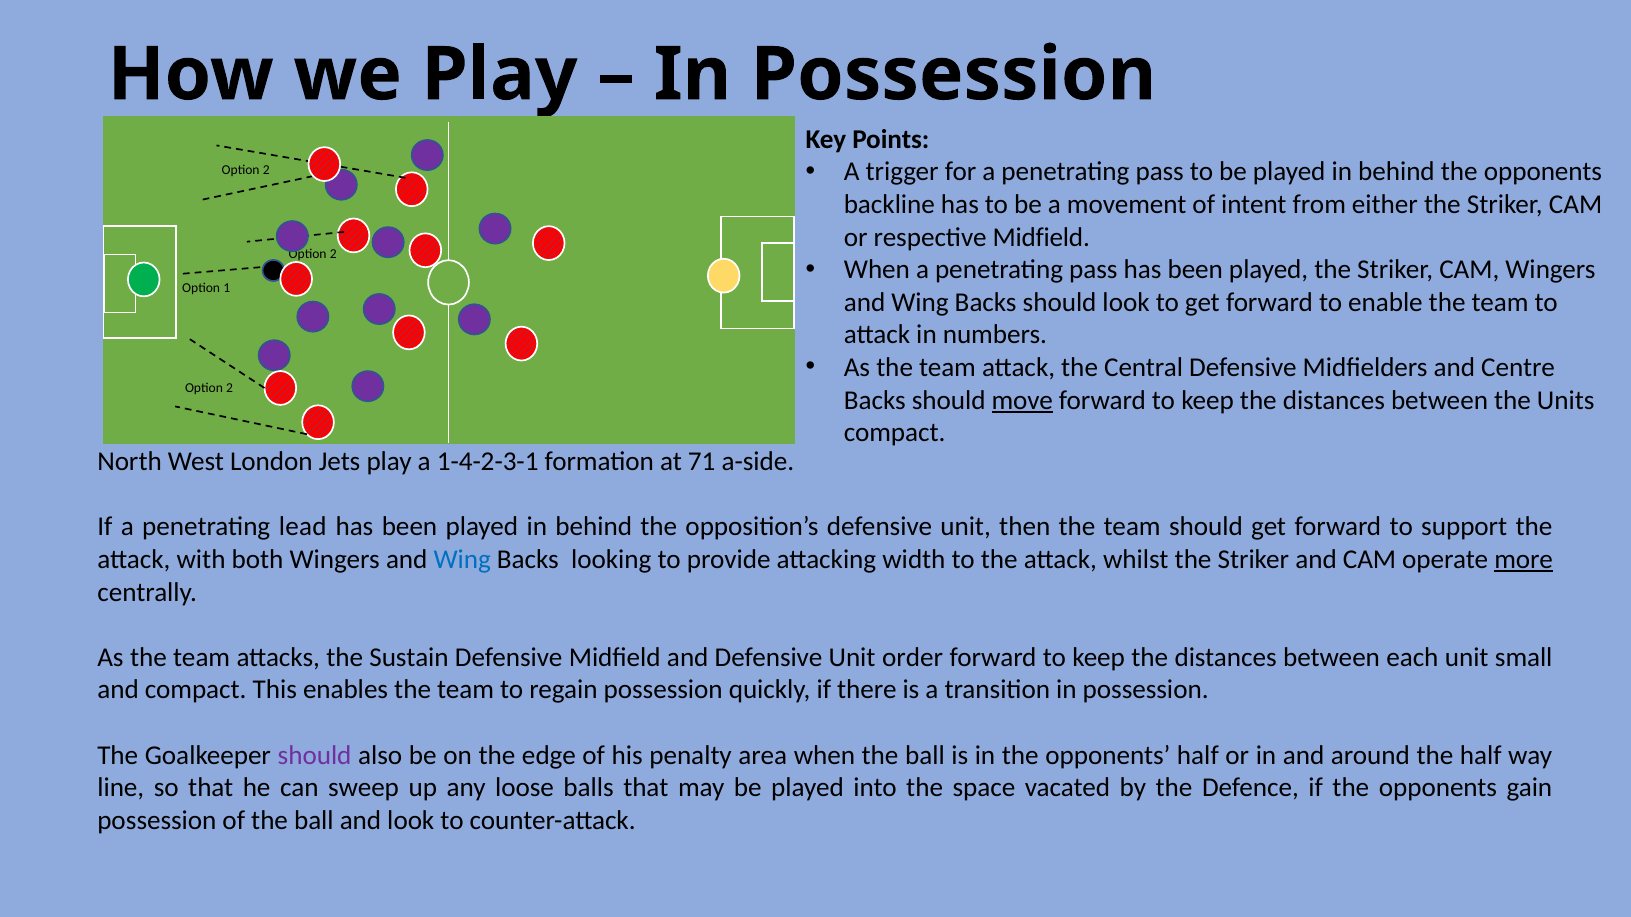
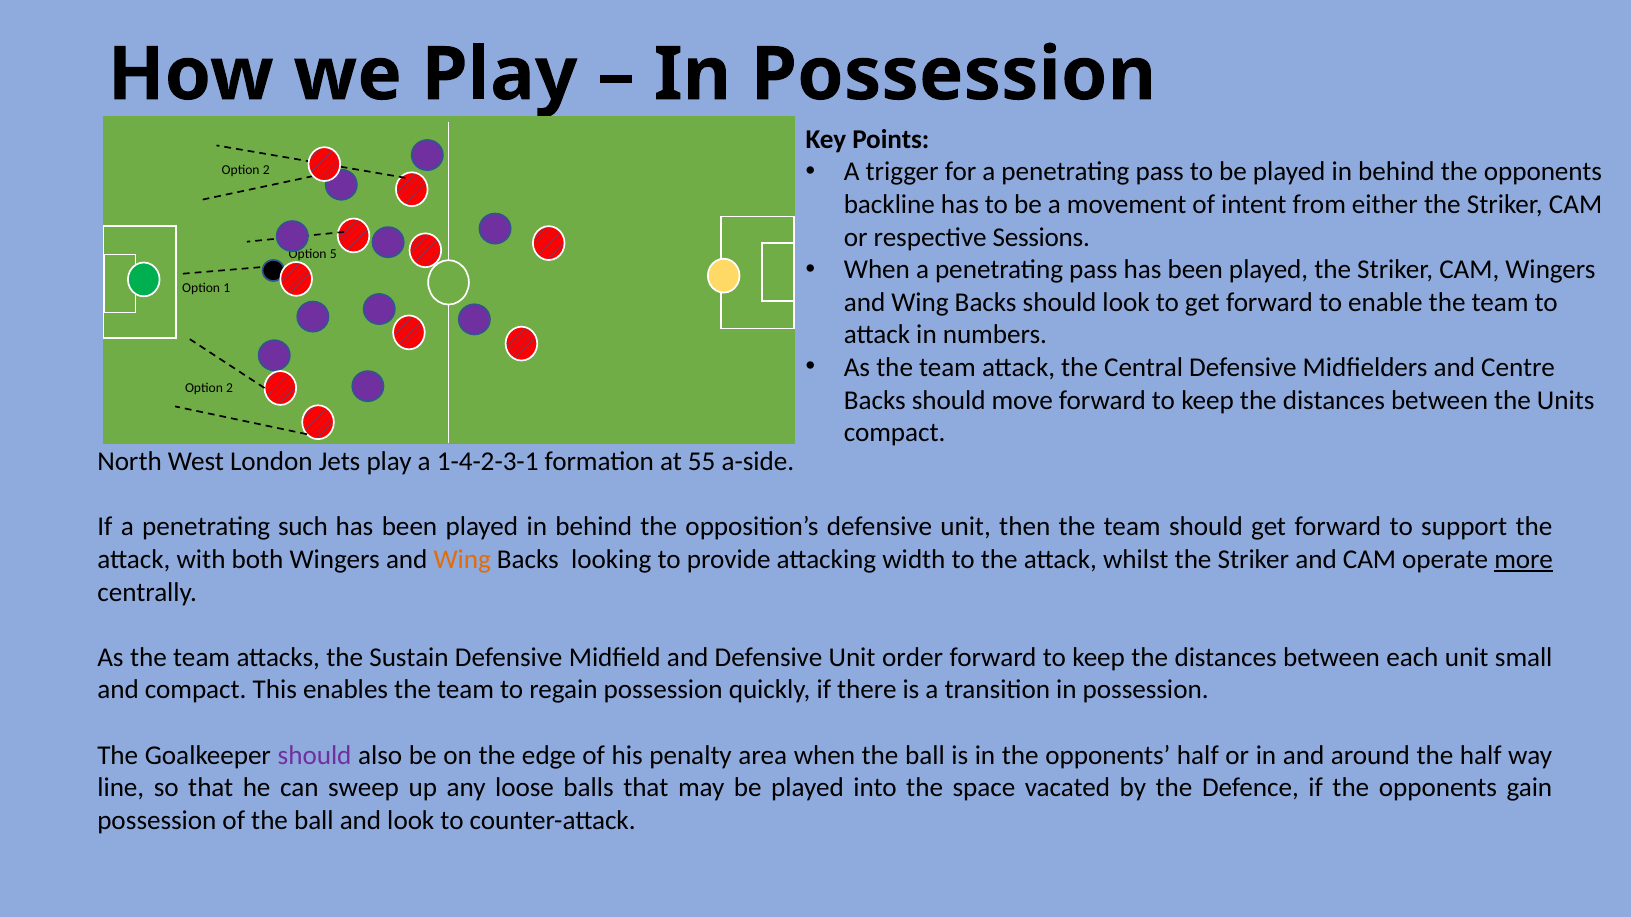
respective Midfield: Midfield -> Sessions (1041, 237)
2: 2 -> 5 (333, 254)
move underline: present -> none (1022, 400)
71: 71 -> 55 (702, 462)
lead: lead -> such (303, 527)
Wing colour: blue -> orange (462, 560)
